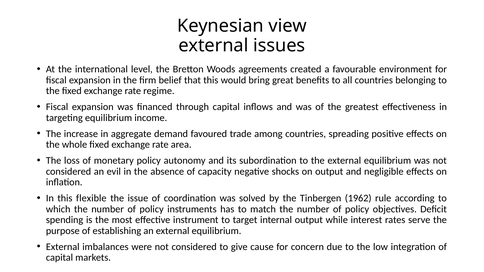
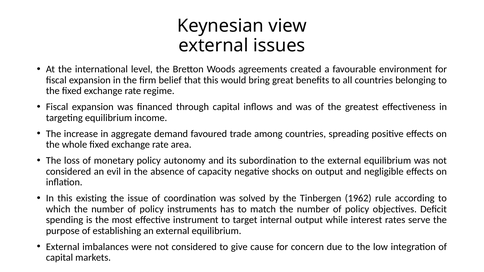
flexible: flexible -> existing (91, 198)
